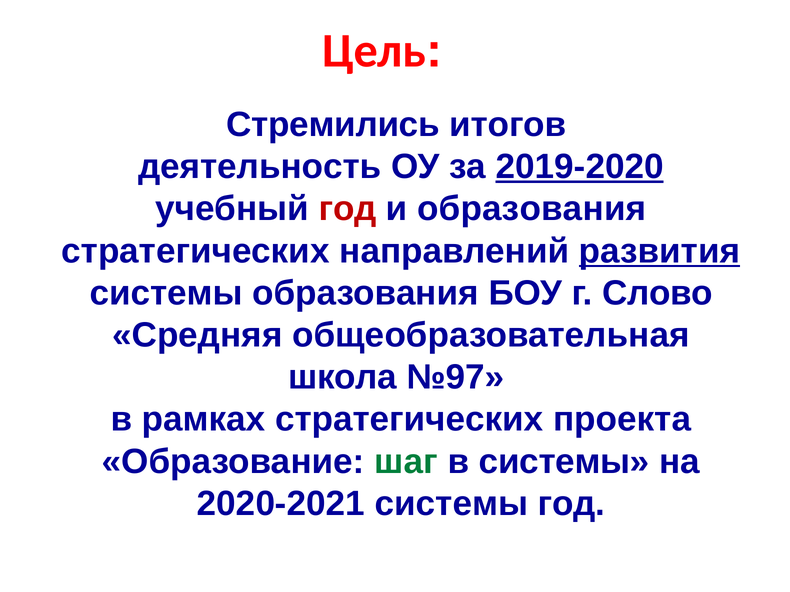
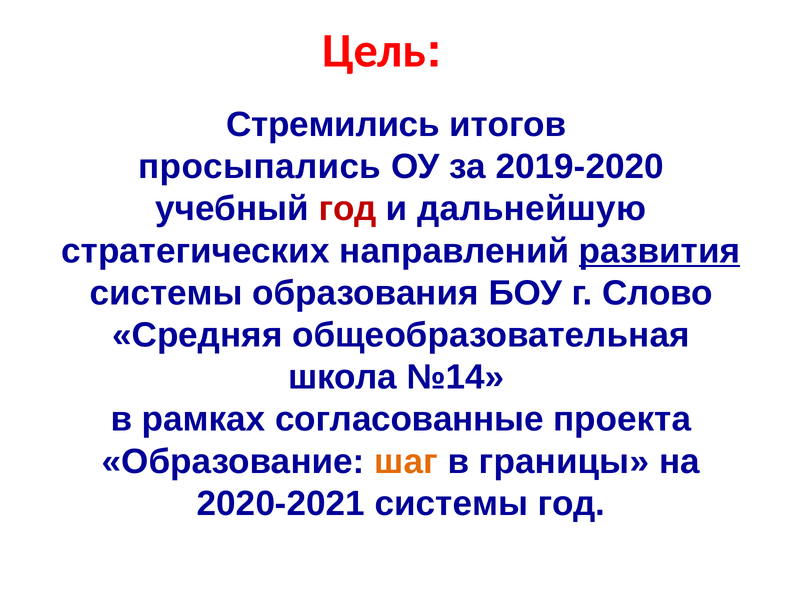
деятельность: деятельность -> просыпались (260, 167)
2019-2020 underline: present -> none (580, 167)
и образования: образования -> дальнейшую (532, 209)
№97: №97 -> №14 (456, 378)
рамках стратегических: стратегических -> согласованные (409, 420)
шаг colour: green -> orange (406, 462)
в системы: системы -> границы (564, 462)
